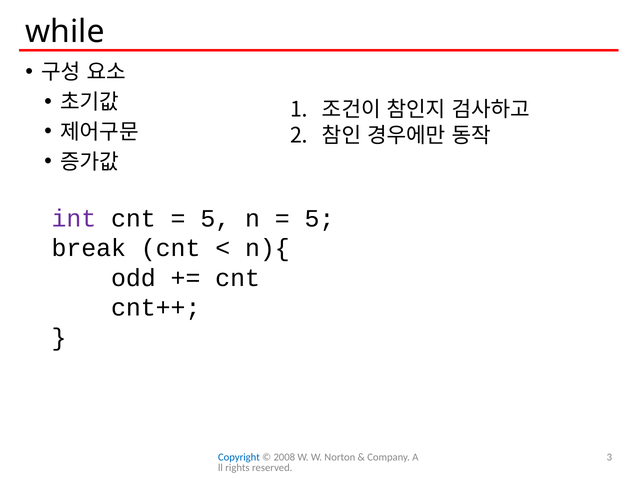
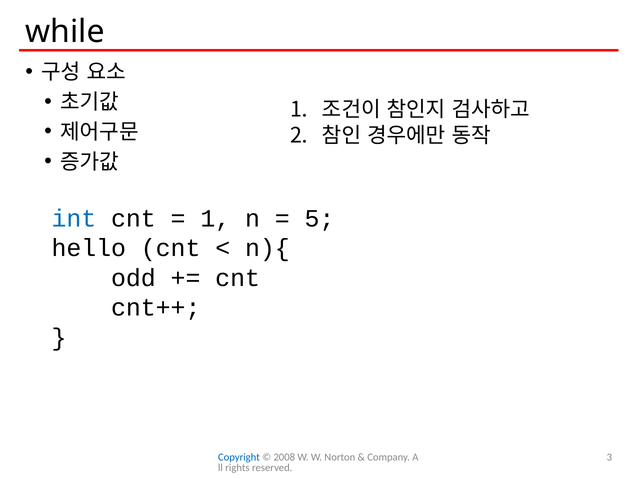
int colour: purple -> blue (74, 218)
5: 5 -> 1 (215, 218)
break: break -> hello (89, 248)
